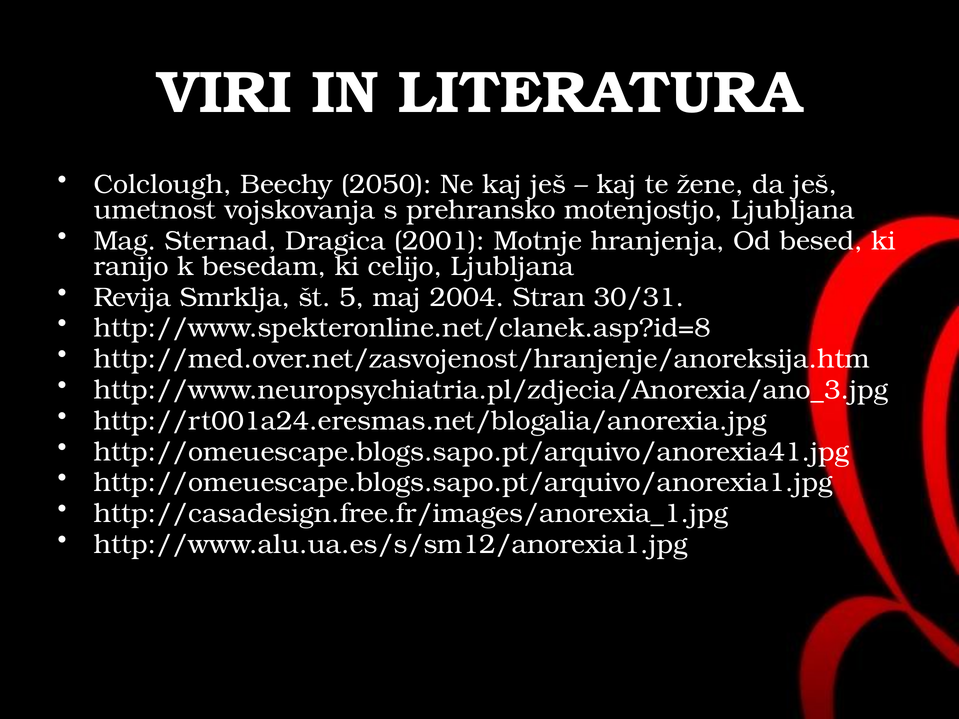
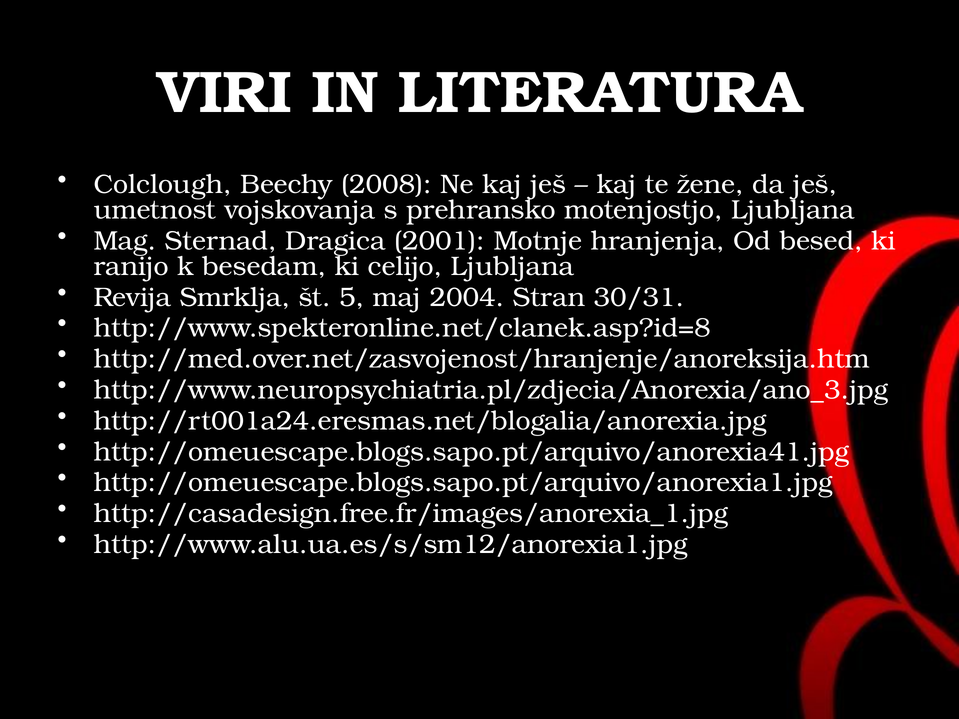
2050: 2050 -> 2008 (386, 184)
